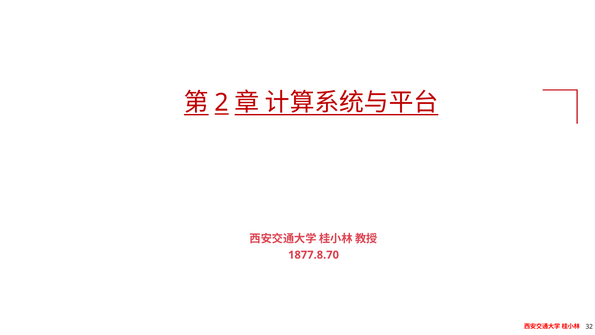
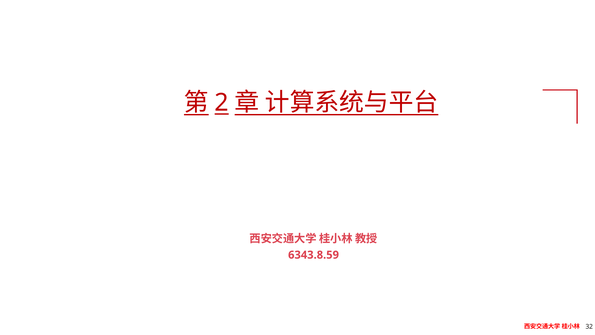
1877.8.70: 1877.8.70 -> 6343.8.59 (314, 255)
